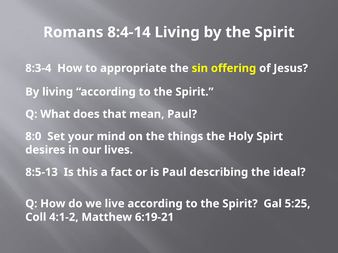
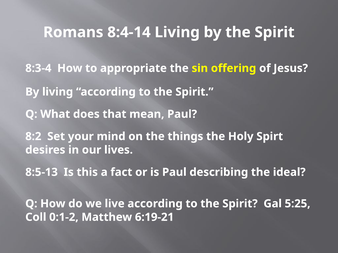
8:0: 8:0 -> 8:2 (33, 137)
4:1-2: 4:1-2 -> 0:1-2 (64, 218)
